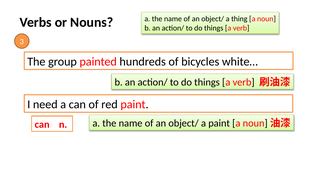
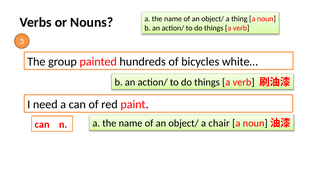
a paint: paint -> chair (219, 124)
